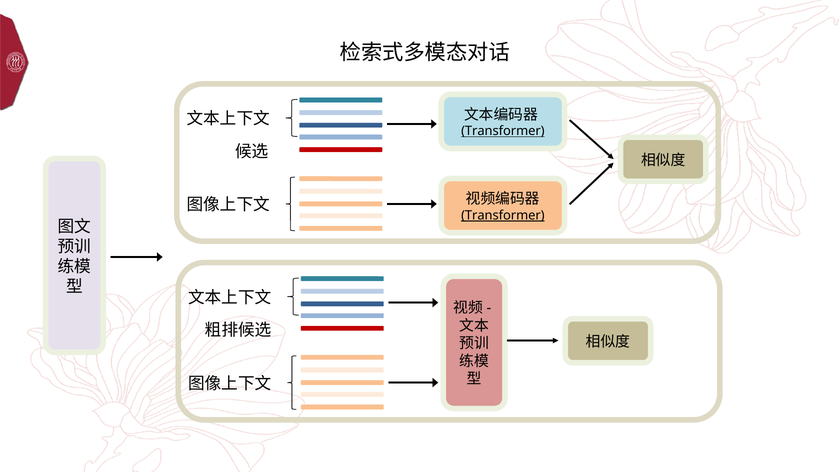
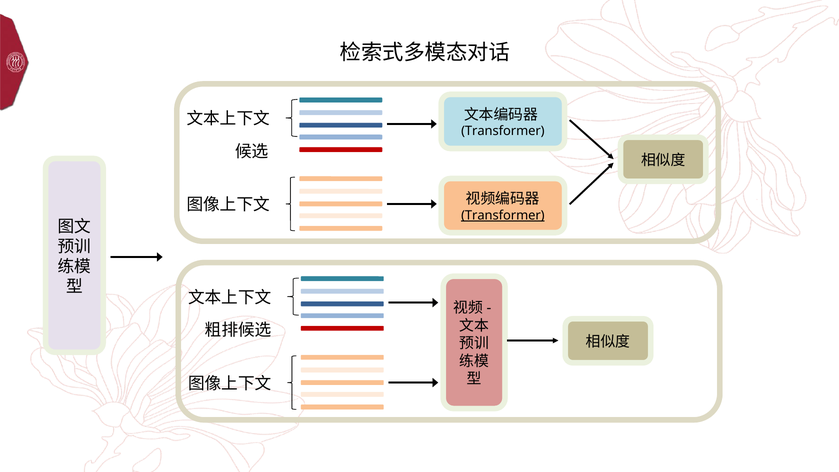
Transformer underline: present -> none (503, 131)
